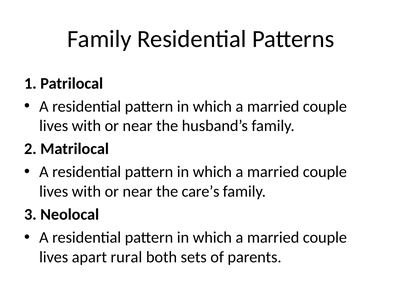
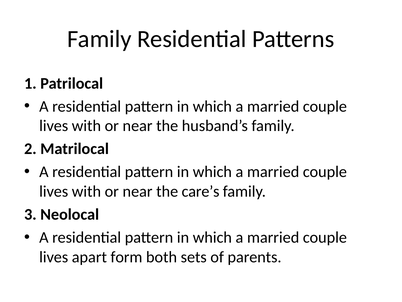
rural: rural -> form (126, 257)
